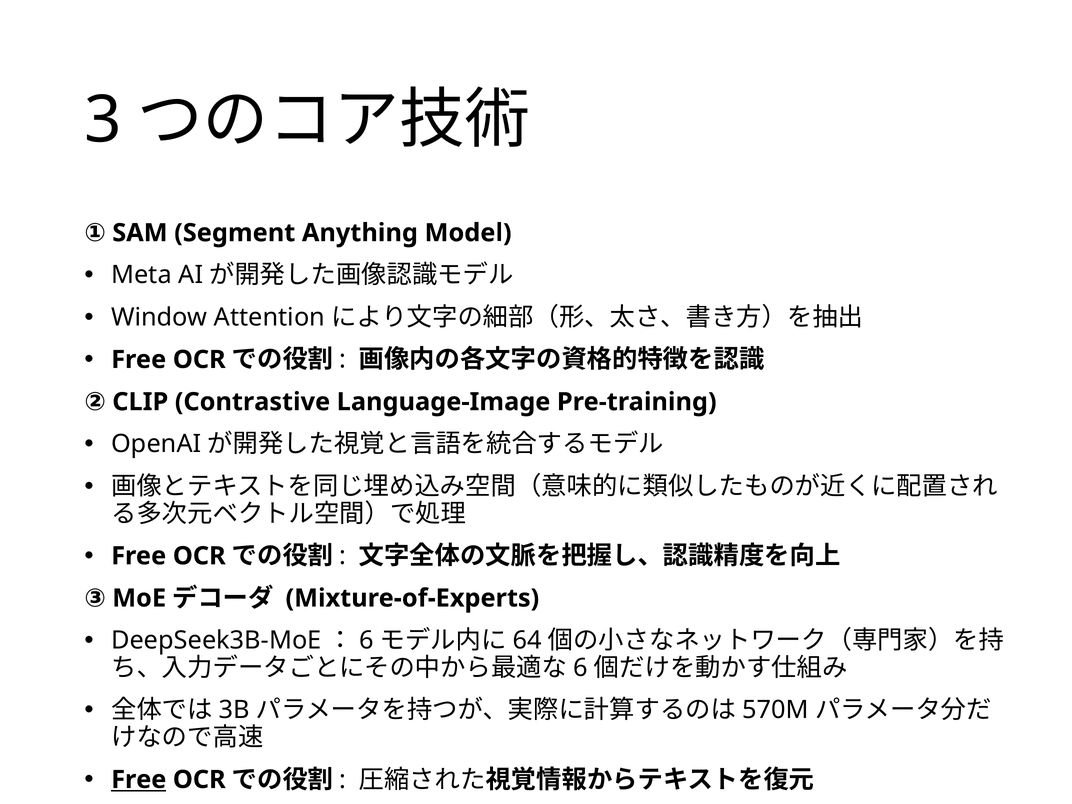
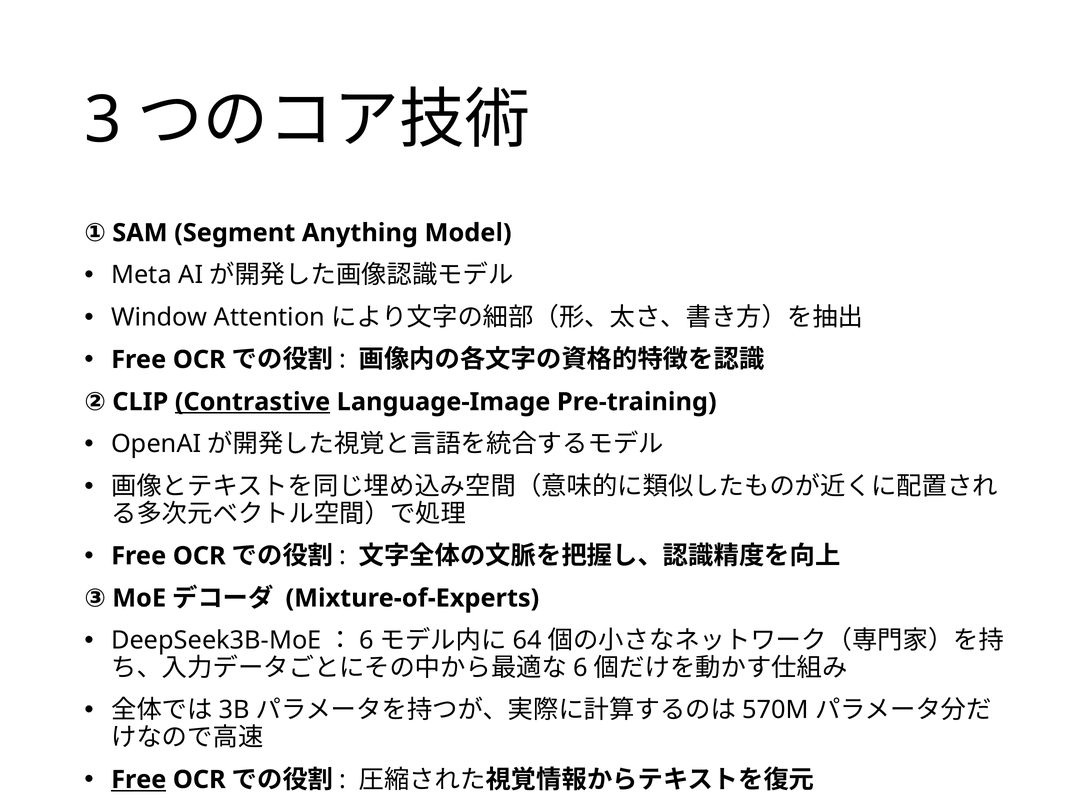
Contrastive underline: none -> present (252, 402)
